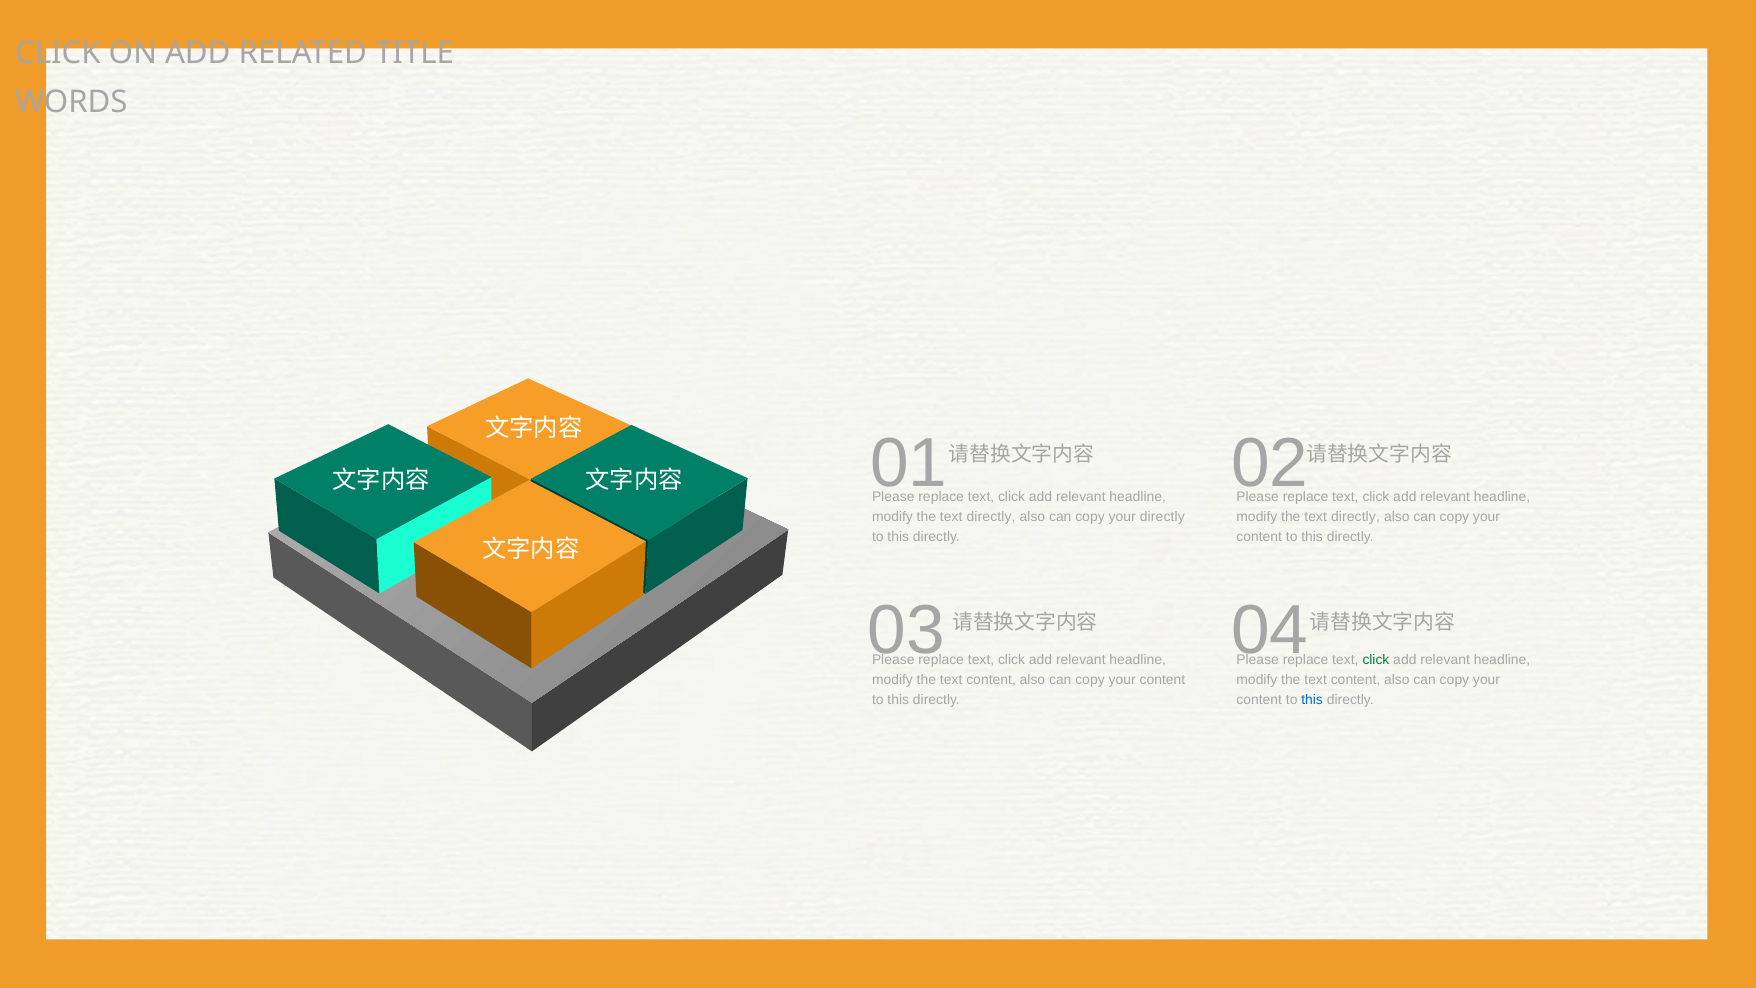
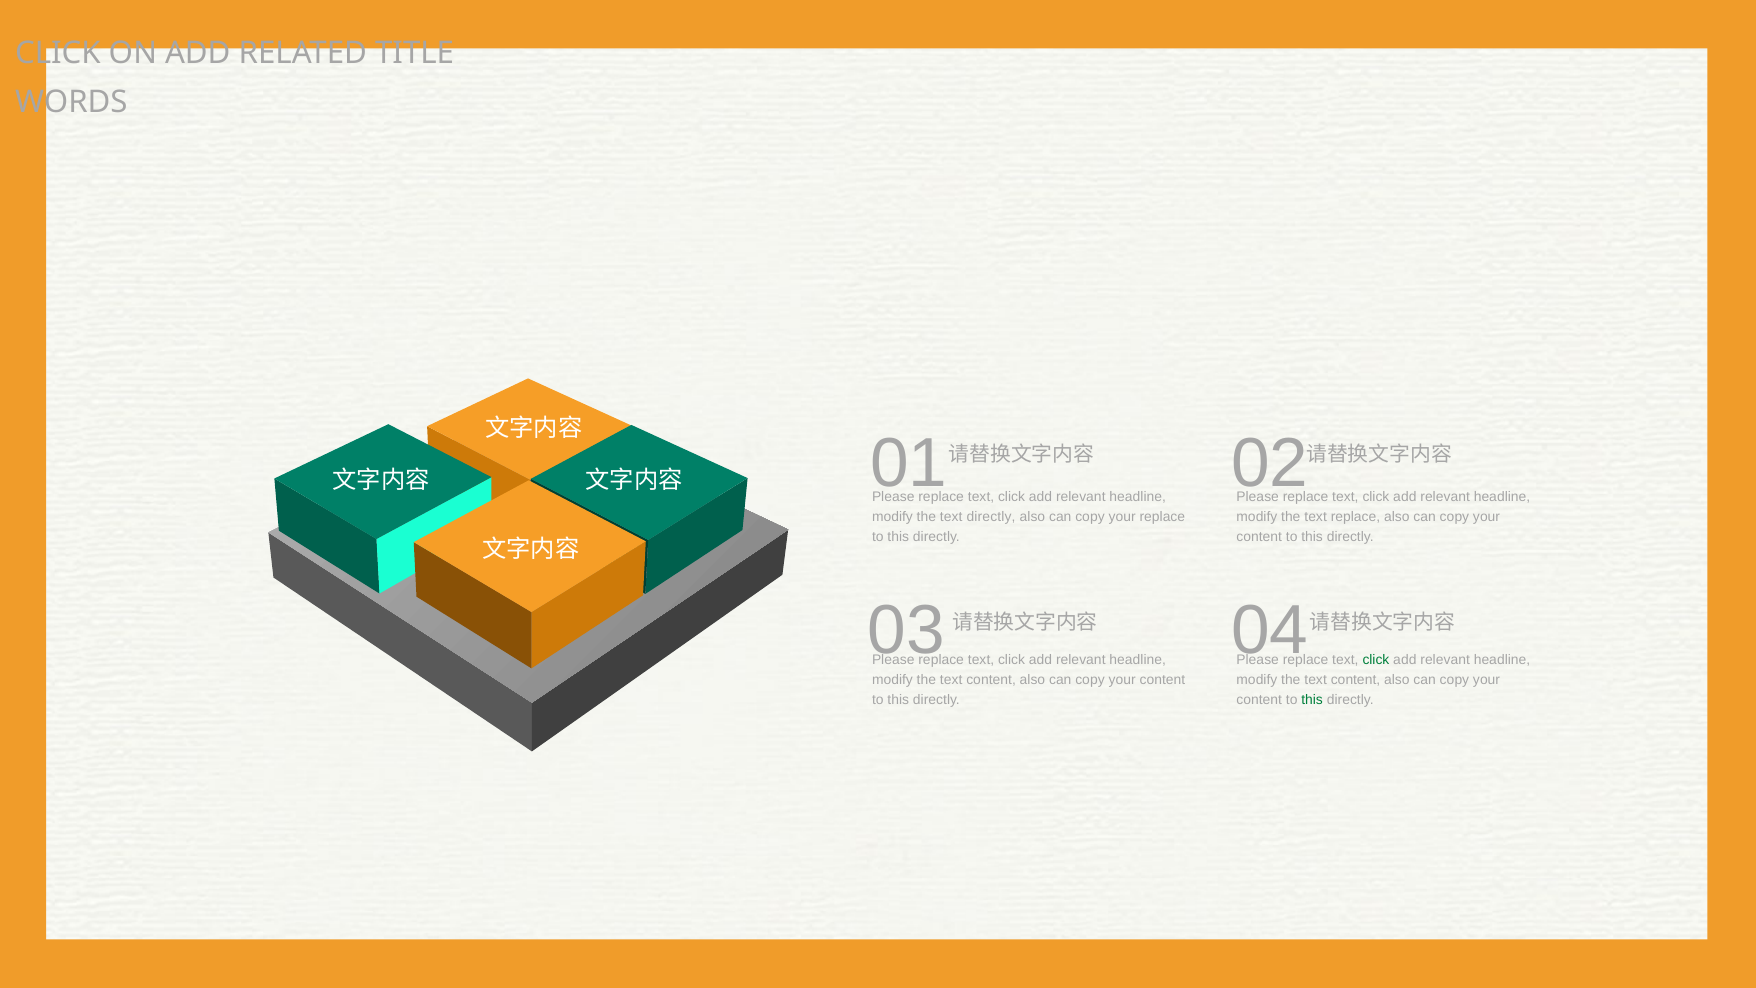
your directly: directly -> replace (1162, 517)
directly: directly -> replace (1355, 517)
this colour: blue -> green (1312, 700)
